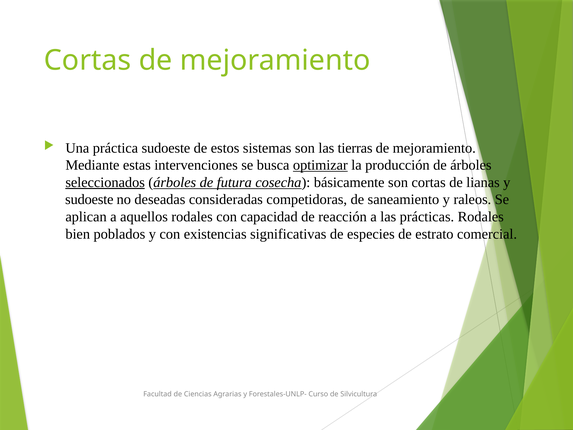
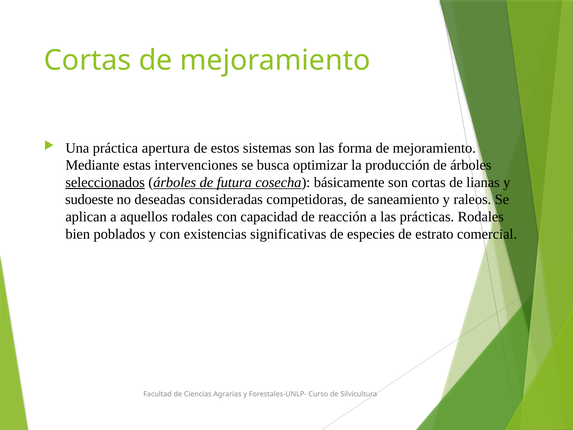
práctica sudoeste: sudoeste -> apertura (166, 148)
tierras: tierras -> forma (355, 148)
optimizar underline: present -> none (320, 165)
